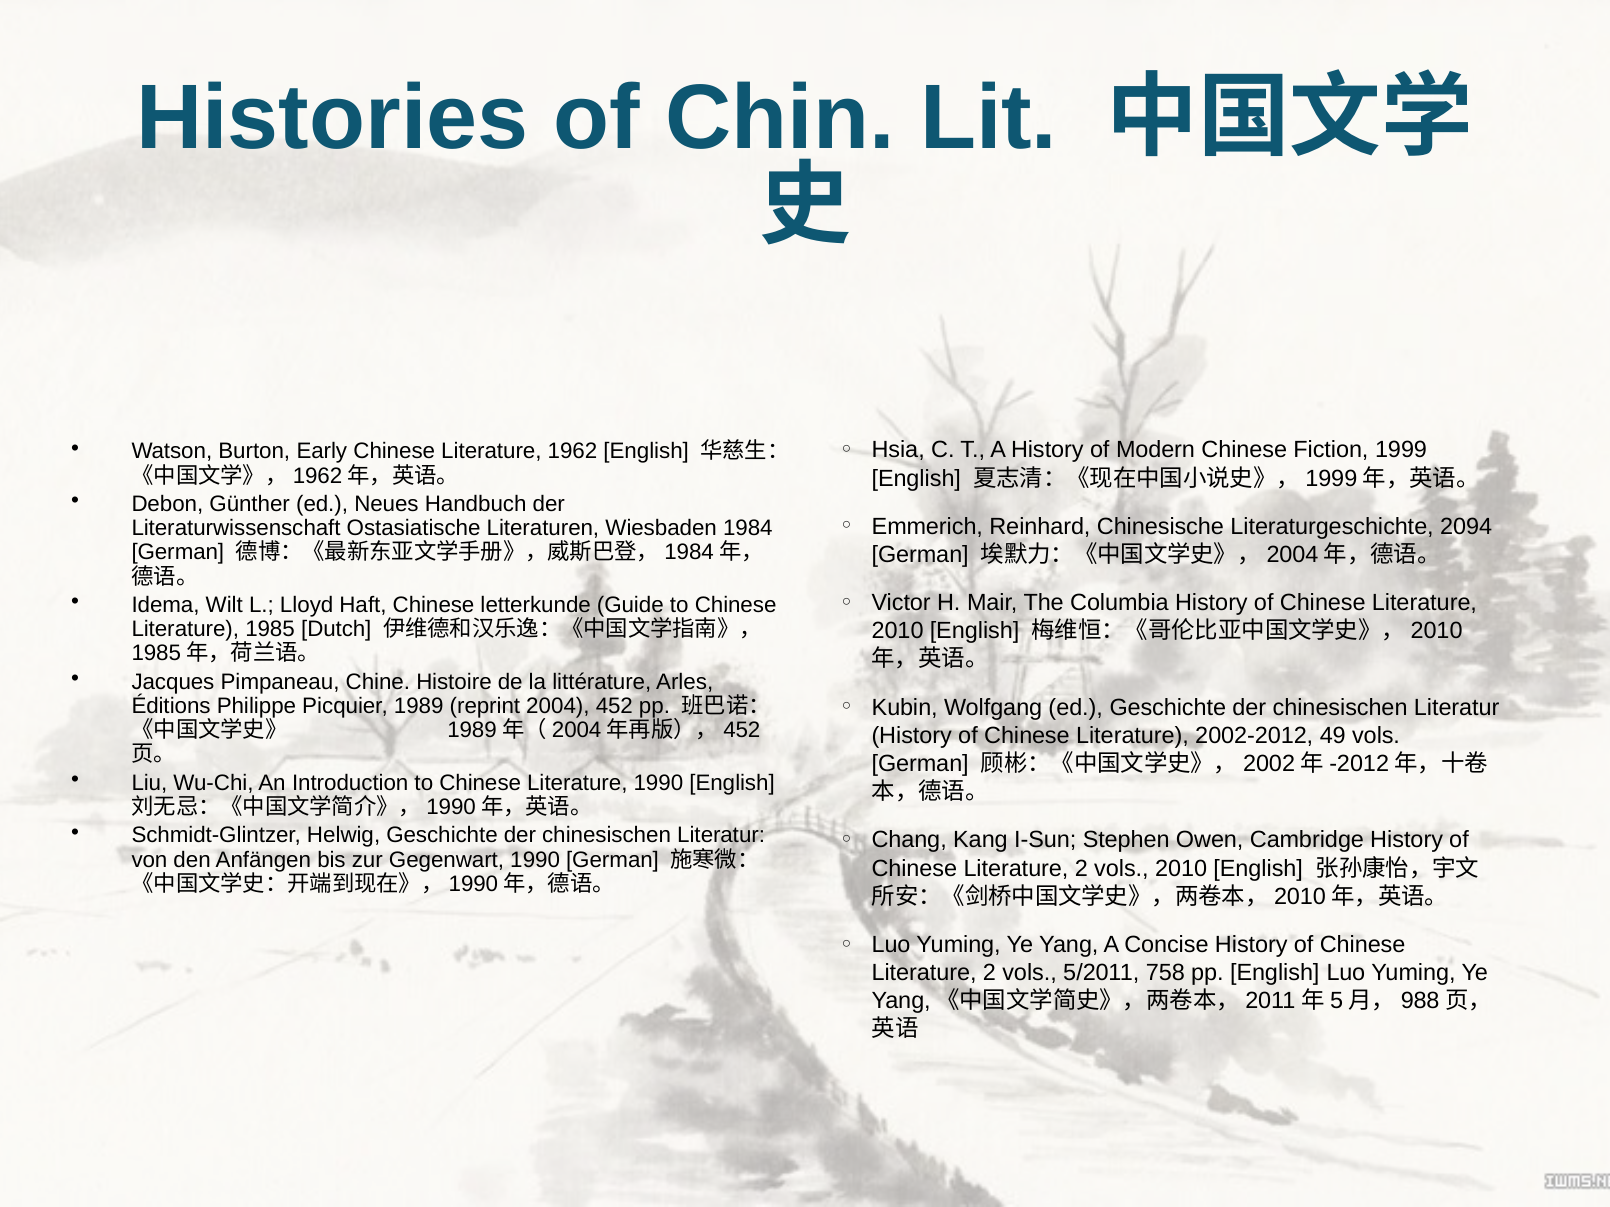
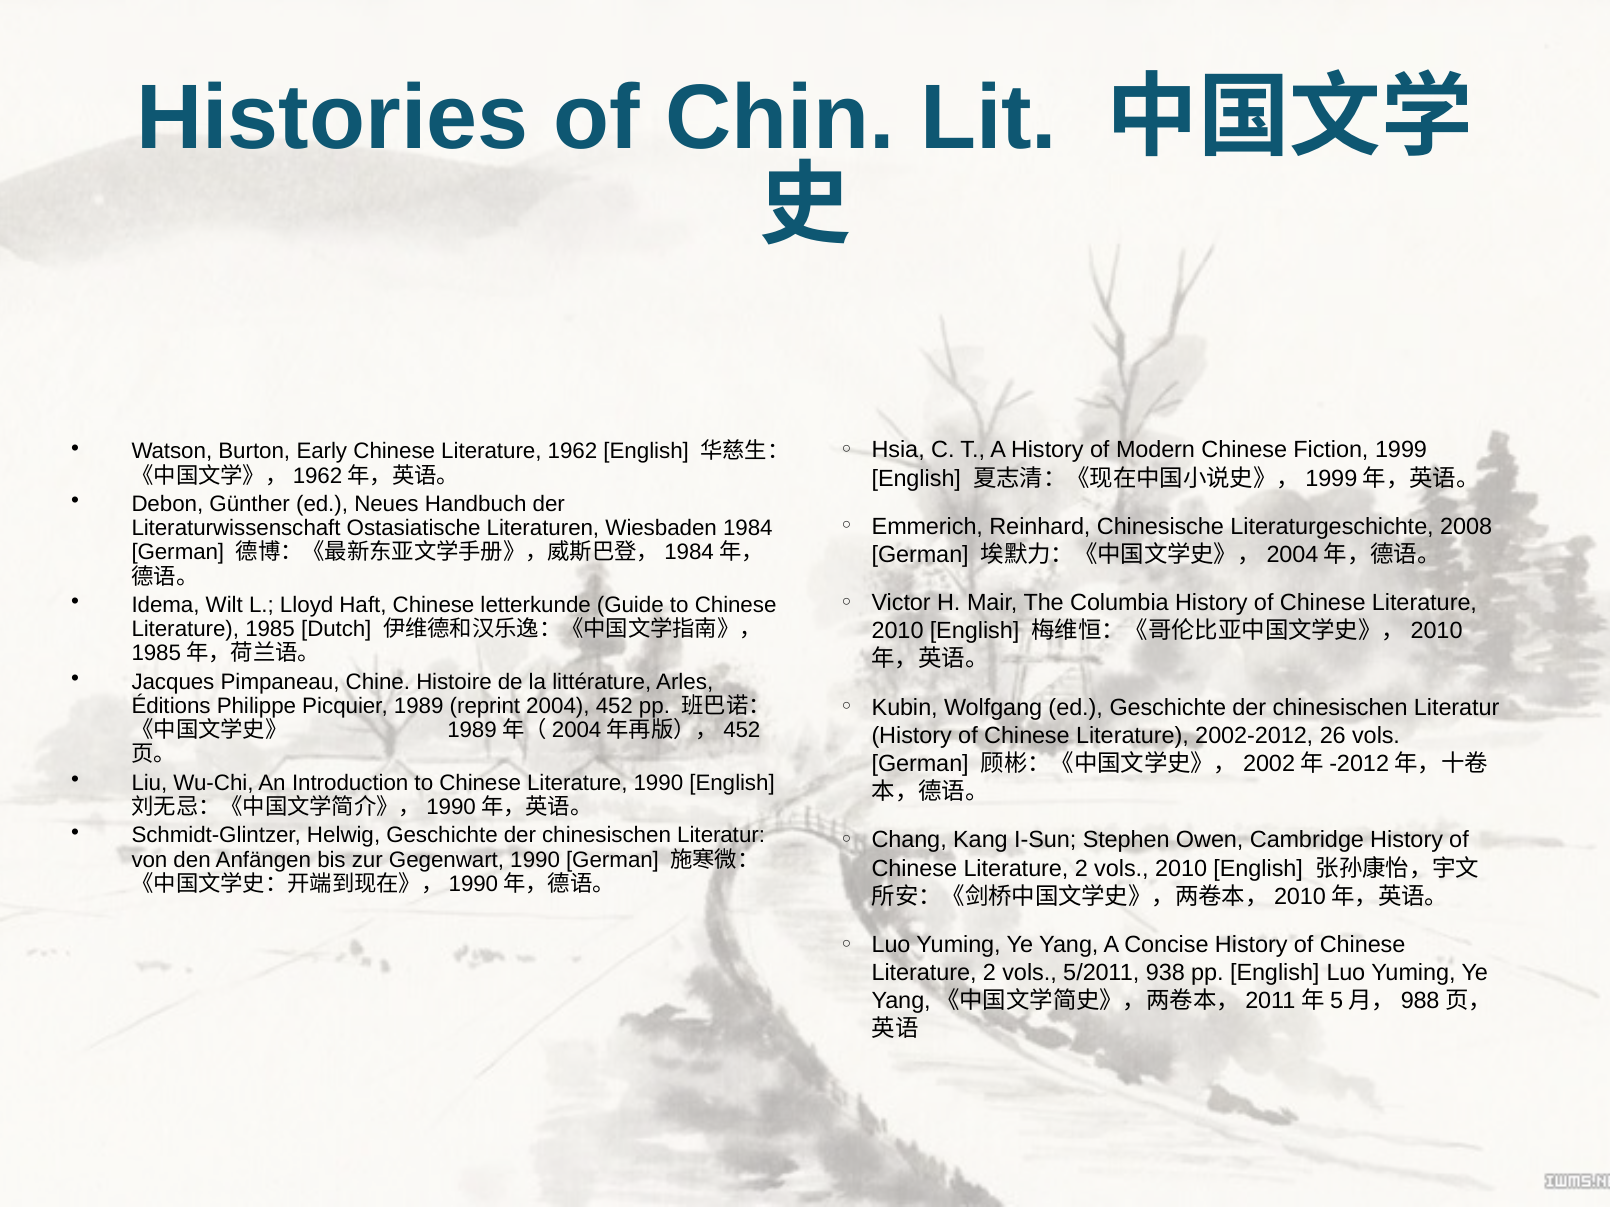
2094: 2094 -> 2008 (1466, 527)
49: 49 -> 26 (1333, 736)
758: 758 -> 938 (1165, 973)
